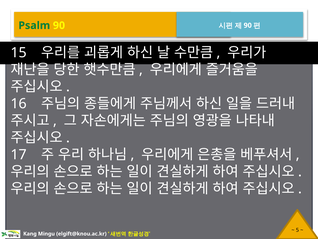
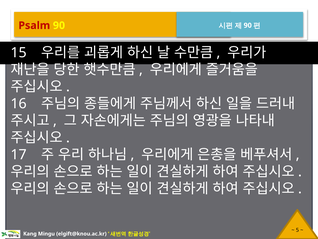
Psalm colour: green -> red (34, 25)
